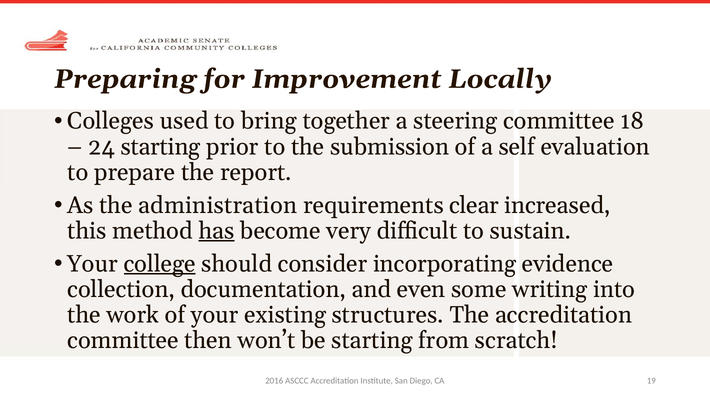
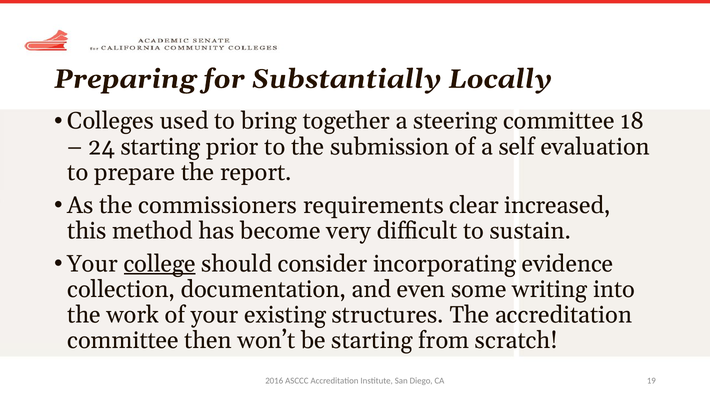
Improvement: Improvement -> Substantially (346, 79)
administration: administration -> commissioners (218, 205)
has underline: present -> none (217, 231)
